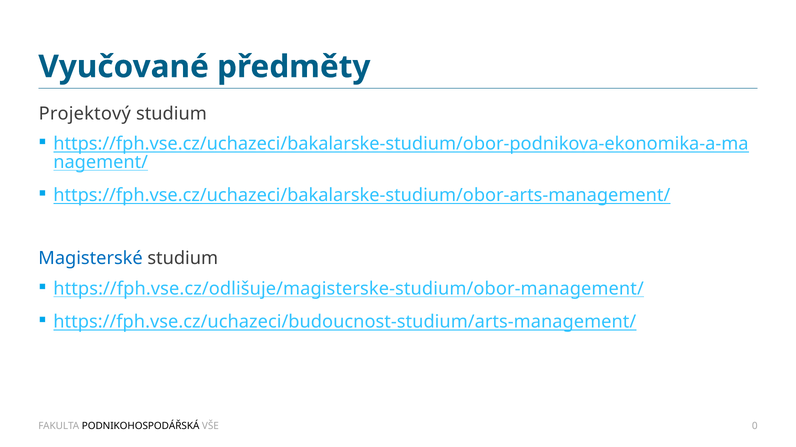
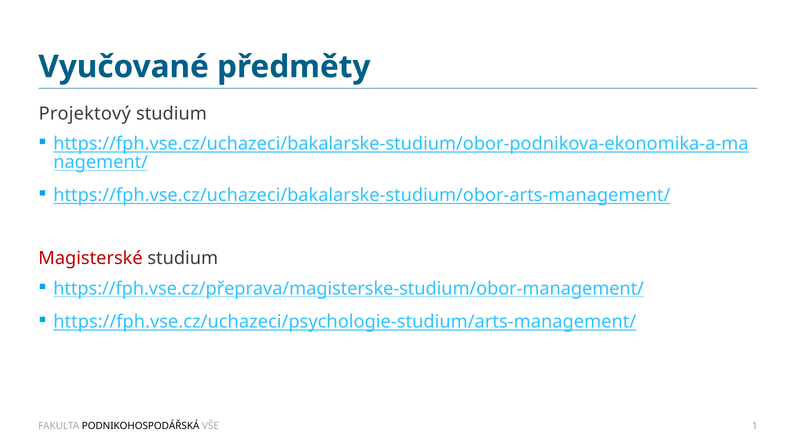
Magisterské colour: blue -> red (91, 259)
https://fph.vse.cz/odlišuje/magisterske-studium/obor-management/: https://fph.vse.cz/odlišuje/magisterske-studium/obor-management/ -> https://fph.vse.cz/přeprava/magisterske-studium/obor-management/ (349, 289)
https://fph.vse.cz/uchazeci/budoucnost-studium/arts-management/: https://fph.vse.cz/uchazeci/budoucnost-studium/arts-management/ -> https://fph.vse.cz/uchazeci/psychologie-studium/arts-management/ (345, 322)
0: 0 -> 1 (755, 427)
